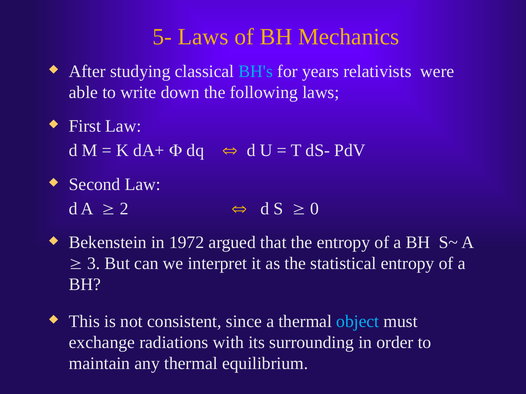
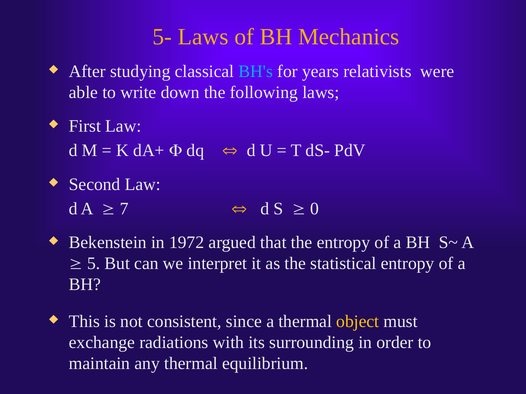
2: 2 -> 7 (124, 209)
3: 3 -> 5 (94, 264)
object colour: light blue -> yellow (358, 322)
